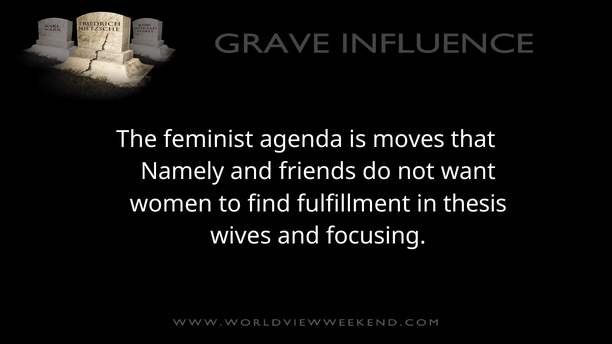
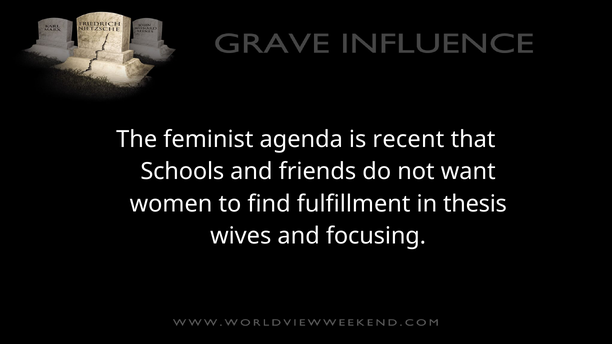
moves: moves -> recent (408, 140)
Namely: Namely -> Schools (182, 172)
